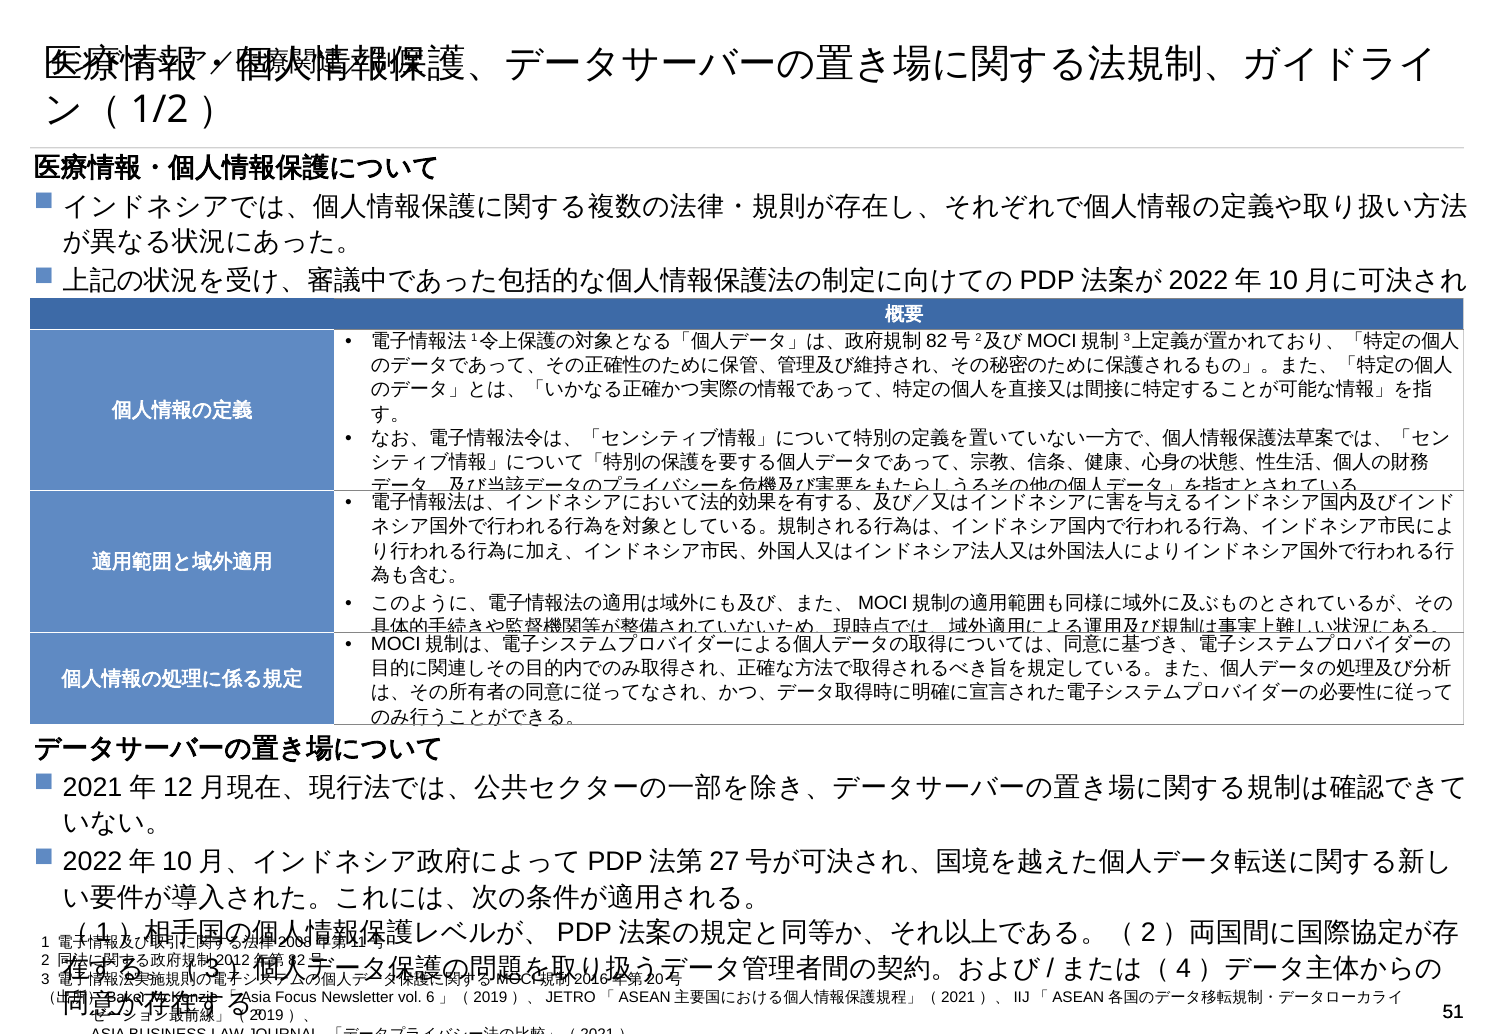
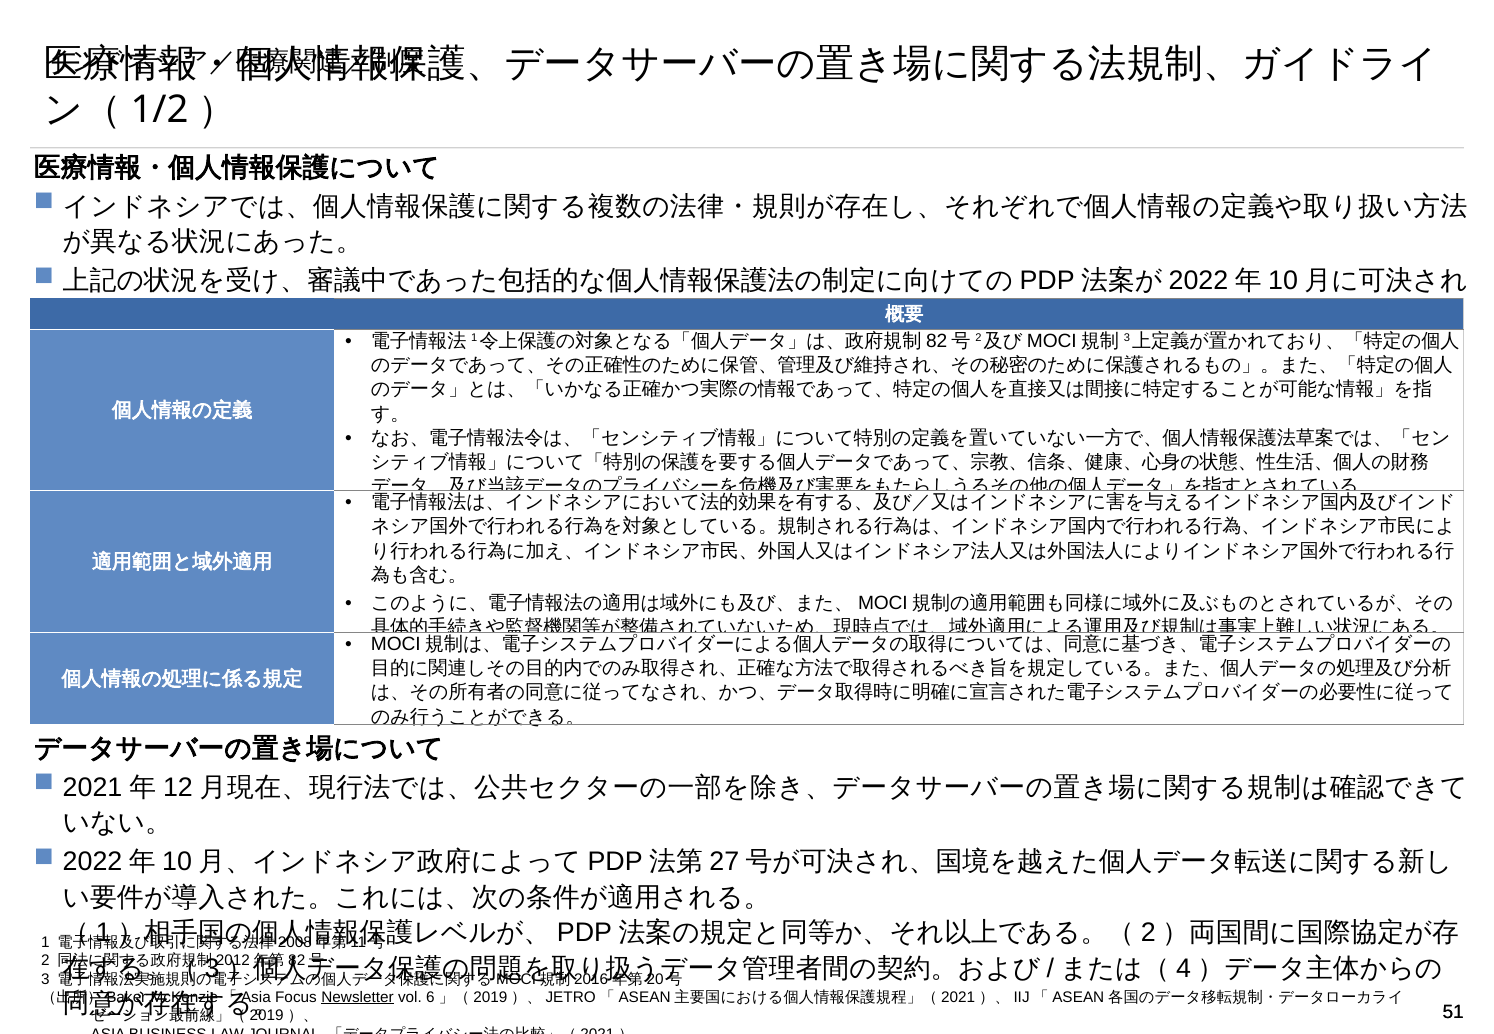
Newsletter underline: none -> present (358, 998)
